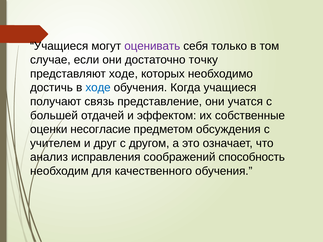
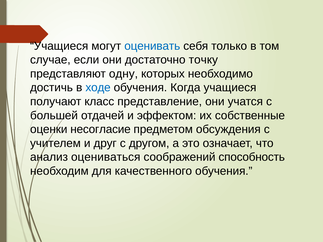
оценивать colour: purple -> blue (152, 46)
представляют ходе: ходе -> одну (123, 74)
связь: связь -> класс (99, 102)
исправления: исправления -> оцениваться (106, 157)
